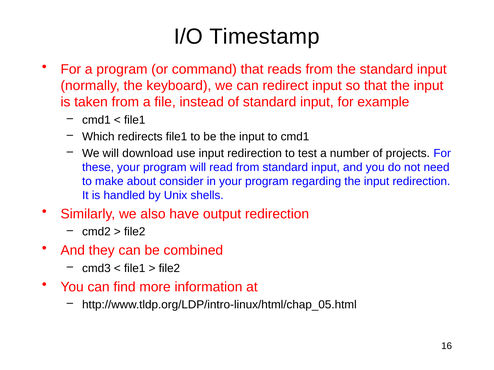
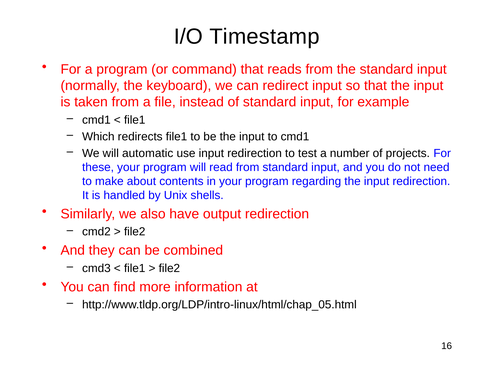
download: download -> automatic (148, 154)
consider: consider -> contents (181, 182)
